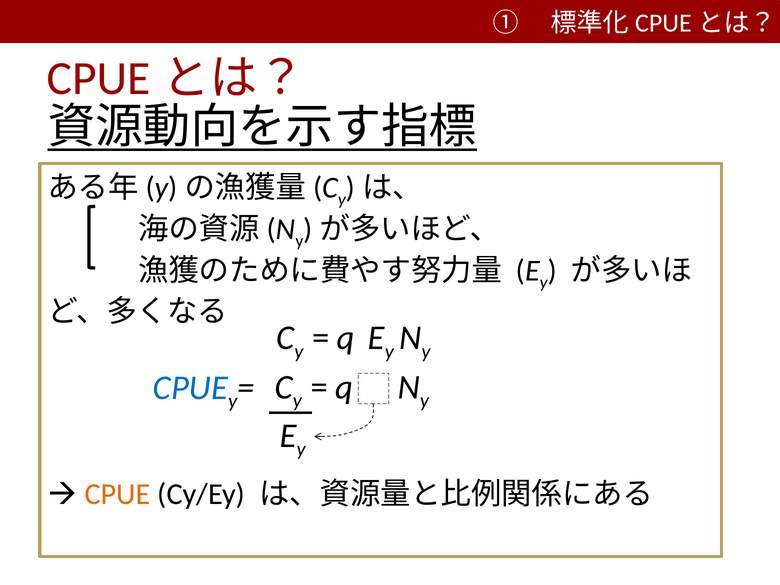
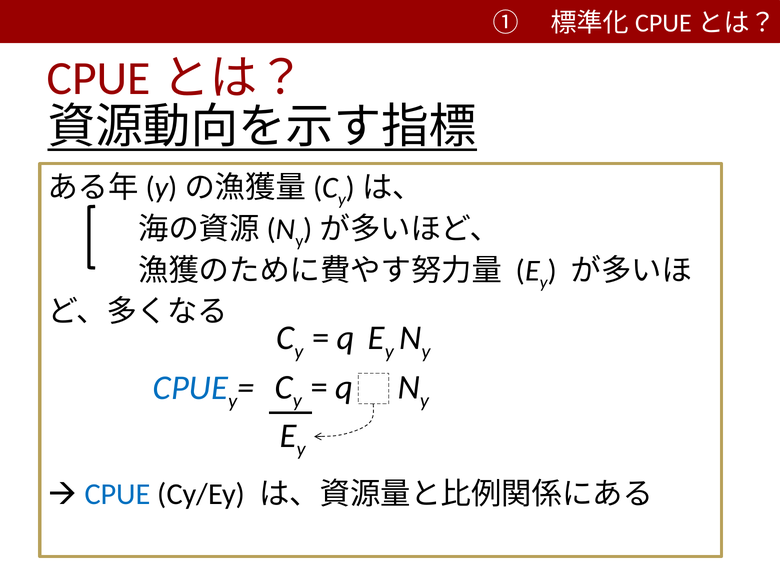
CPUE colour: orange -> blue (118, 494)
